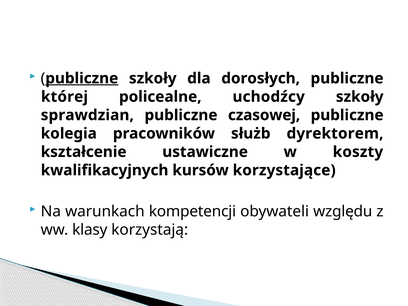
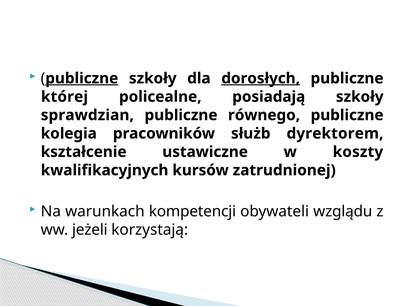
dorosłych underline: none -> present (261, 78)
uchodźcy: uchodźcy -> posiadają (269, 97)
czasowej: czasowej -> równego (264, 115)
korzystające: korzystające -> zatrudnionej (284, 170)
względu: względu -> wzglądu (343, 212)
klasy: klasy -> jeżeli (90, 230)
